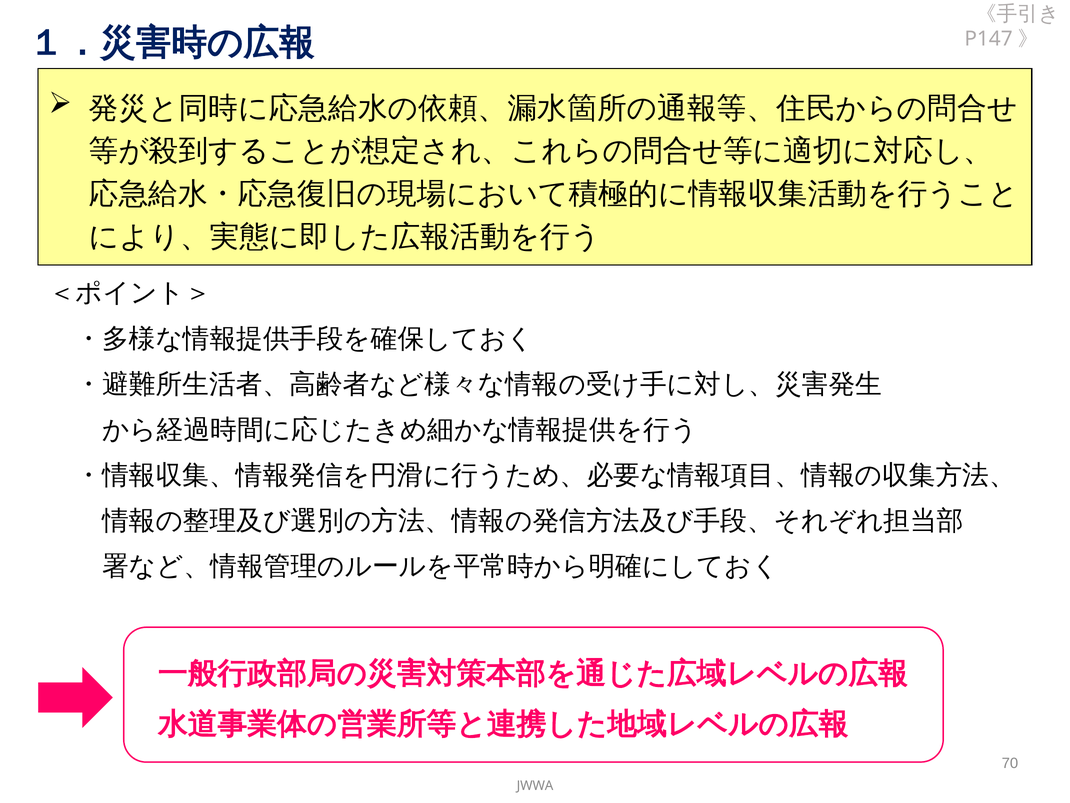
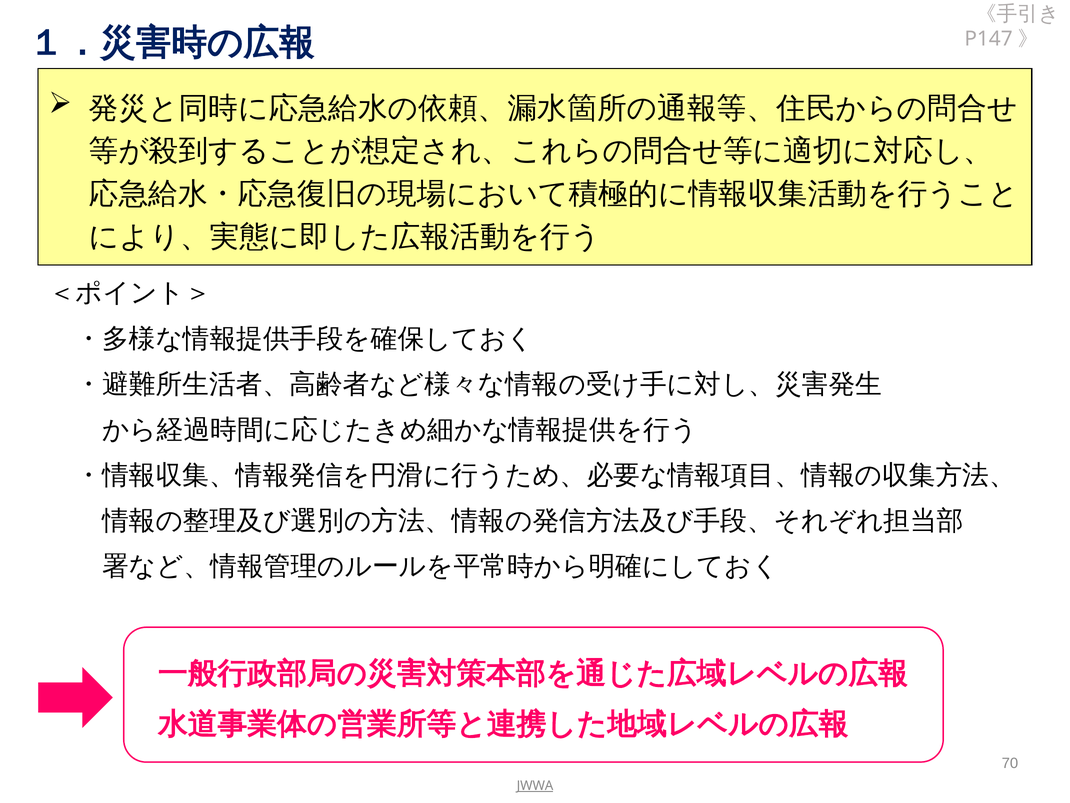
JWWA underline: none -> present (535, 785)
